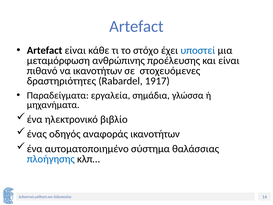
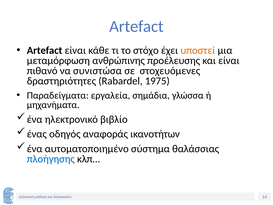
υποστεί colour: blue -> orange (198, 50)
να ικανοτήτων: ικανοτήτων -> συνιστώσα (97, 71)
1917: 1917 -> 1975 (157, 81)
